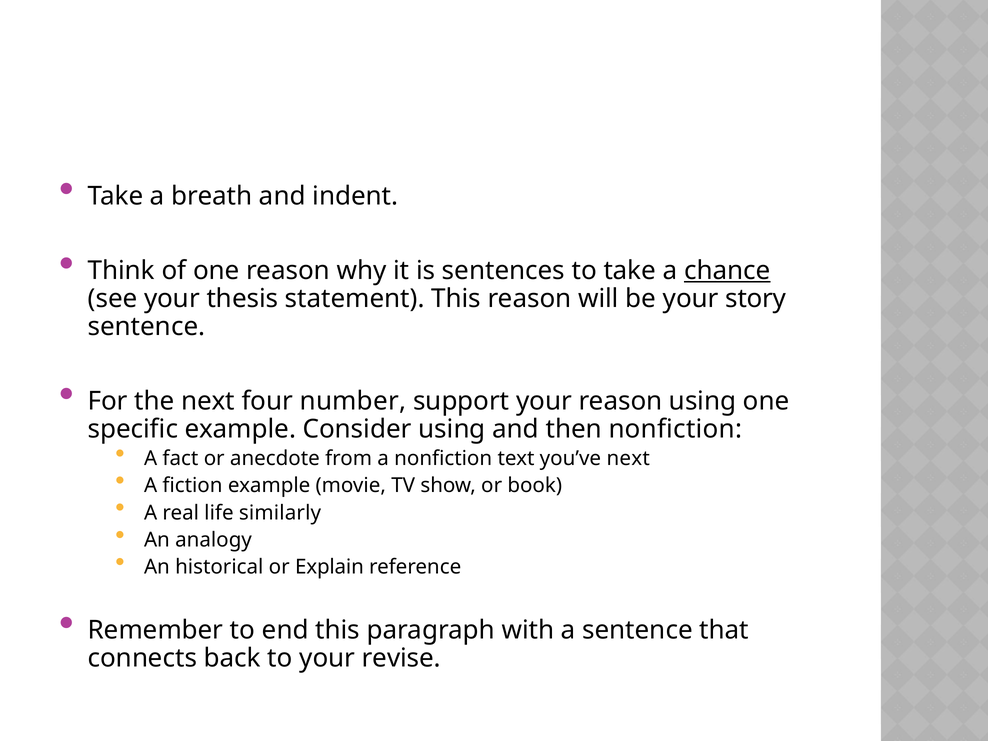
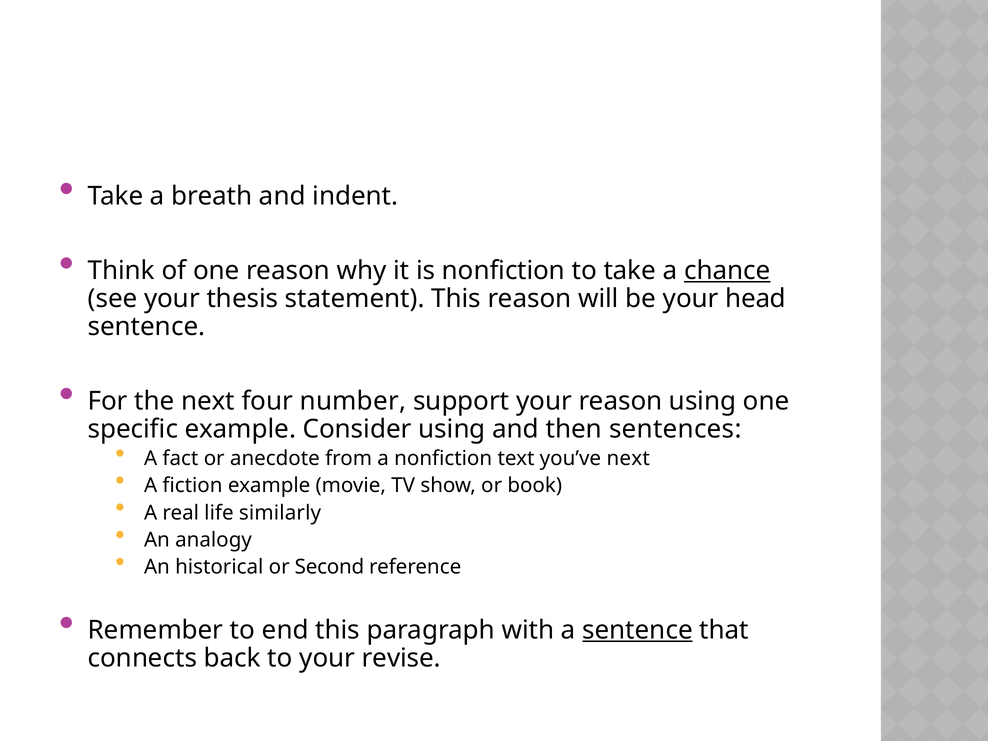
is sentences: sentences -> nonfiction (504, 270)
story: story -> head (756, 299)
then nonfiction: nonfiction -> sentences (675, 429)
Explain: Explain -> Second (329, 567)
sentence underline: none -> present (637, 630)
